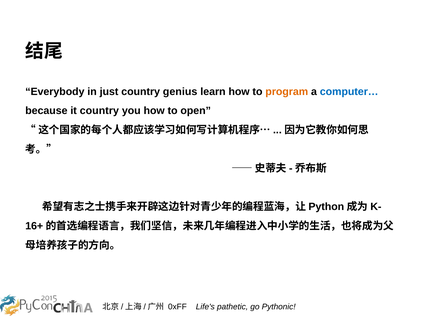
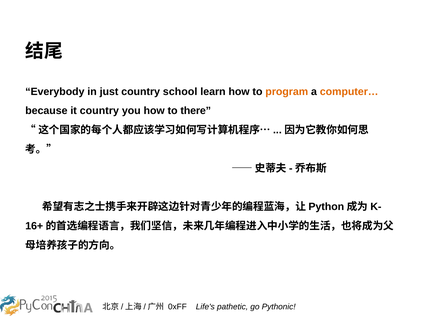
genius: genius -> school (180, 92)
computer… colour: blue -> orange (349, 92)
open: open -> there (196, 111)
